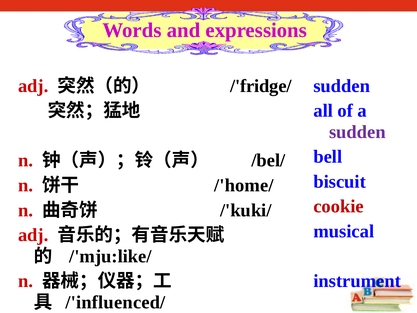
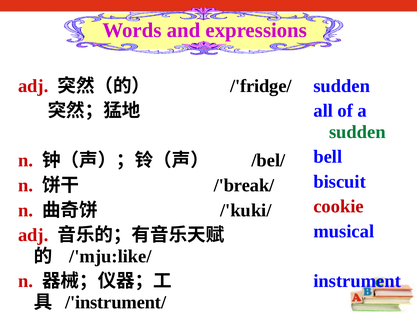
sudden colour: purple -> green (357, 132)
/'home/: /'home/ -> /'break/ (244, 185)
/'influenced/: /'influenced/ -> /'instrument/ (116, 302)
